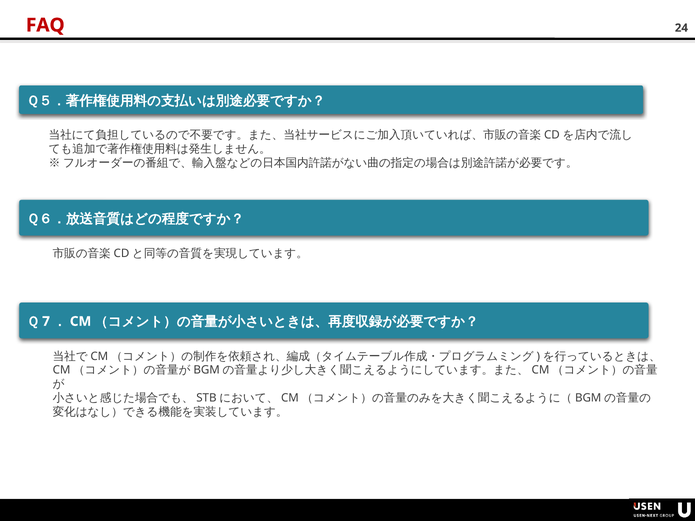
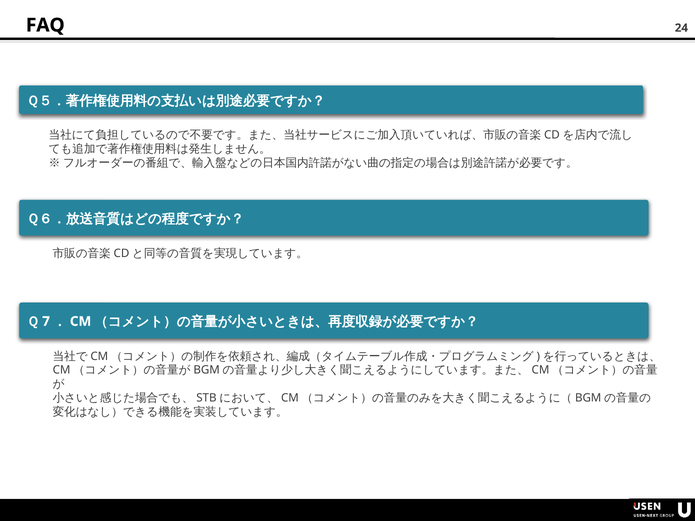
FAQ colour: red -> black (45, 25)
